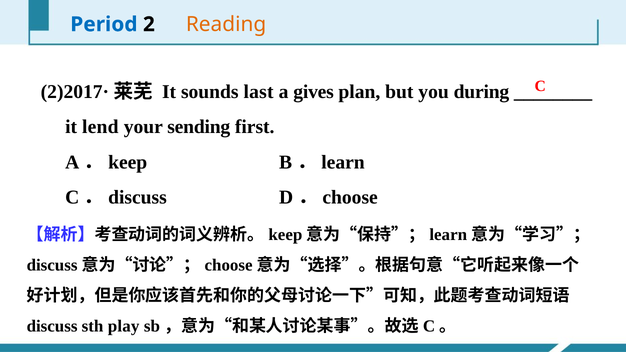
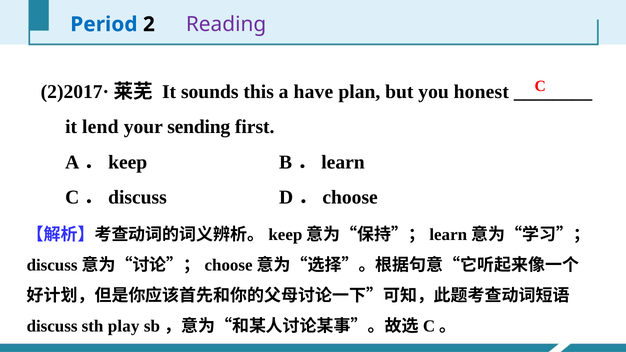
Reading colour: orange -> purple (226, 24)
last: last -> this (259, 92)
gives: gives -> have (313, 92)
during: during -> honest (481, 92)
